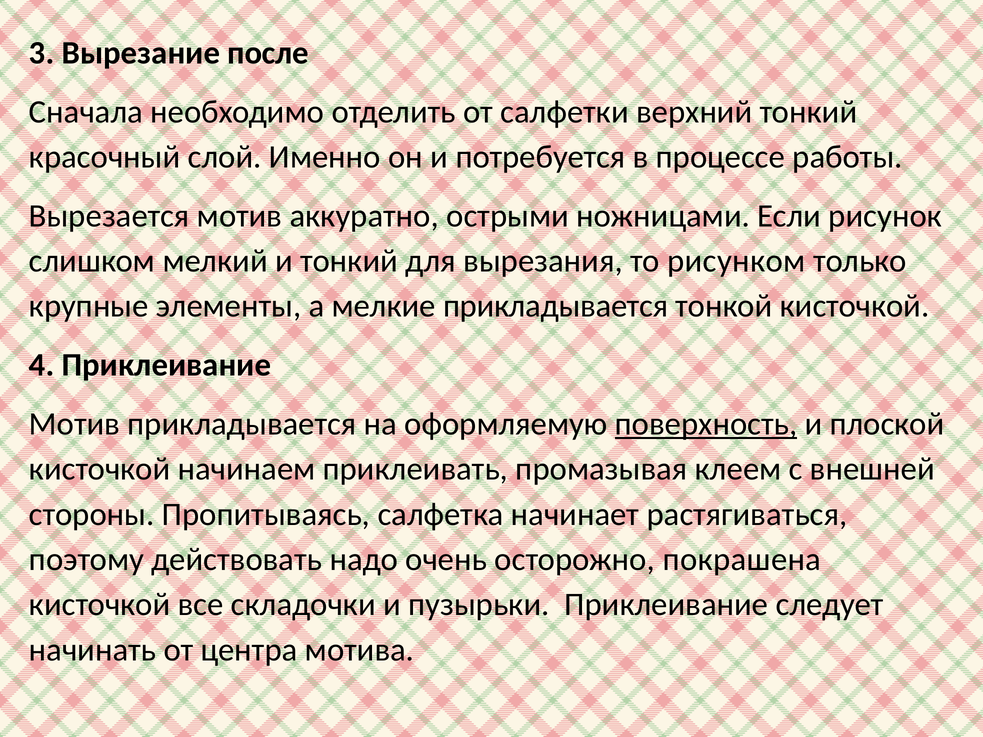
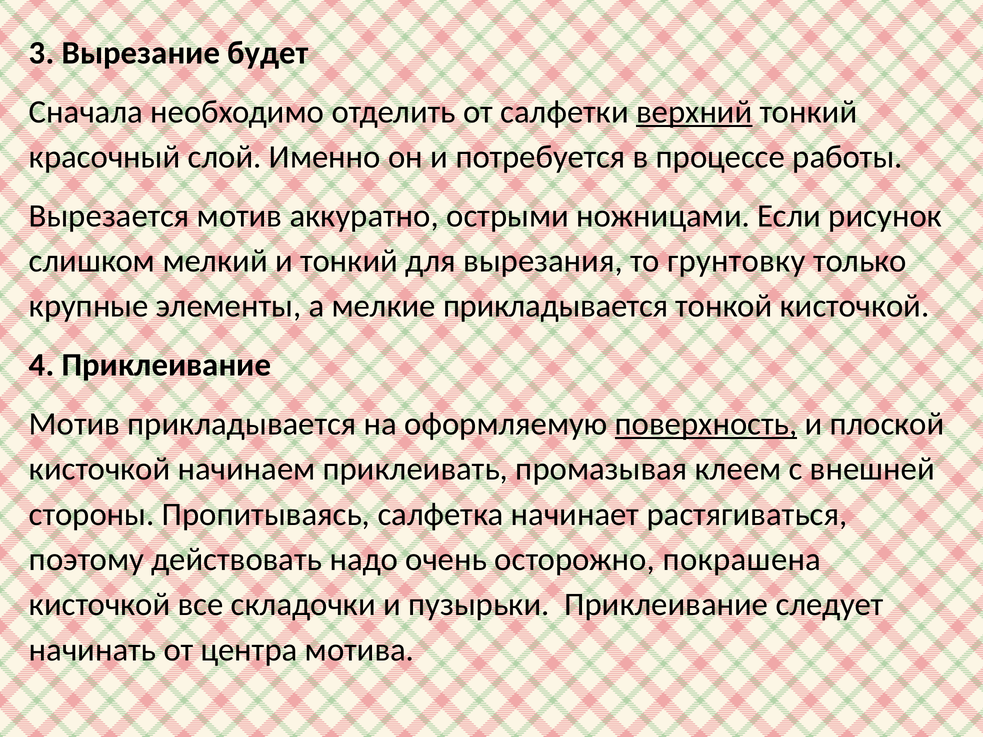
после: после -> будет (268, 53)
верхний underline: none -> present (694, 112)
рисунком: рисунком -> грунтовку (736, 261)
